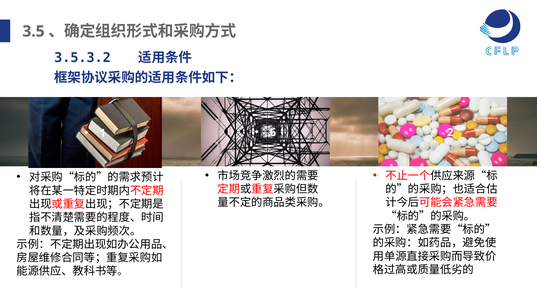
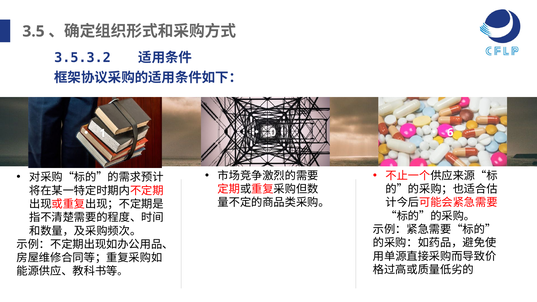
6: 6 -> 0 (273, 132)
2: 2 -> 6 (450, 132)
